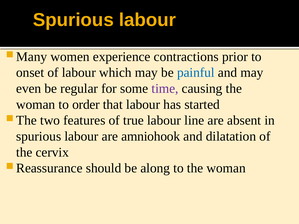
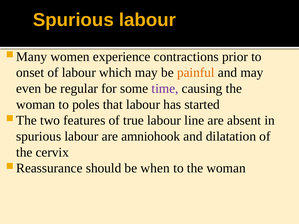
painful colour: blue -> orange (196, 73)
order: order -> poles (86, 105)
along: along -> when (155, 168)
